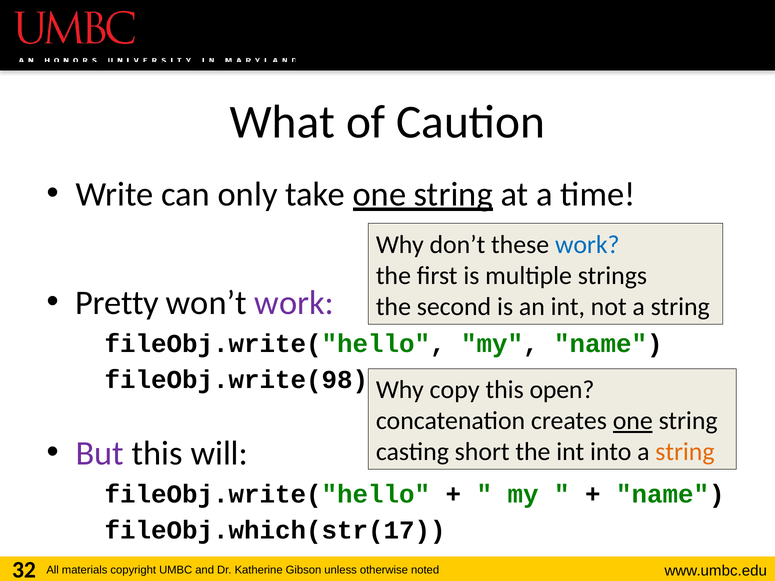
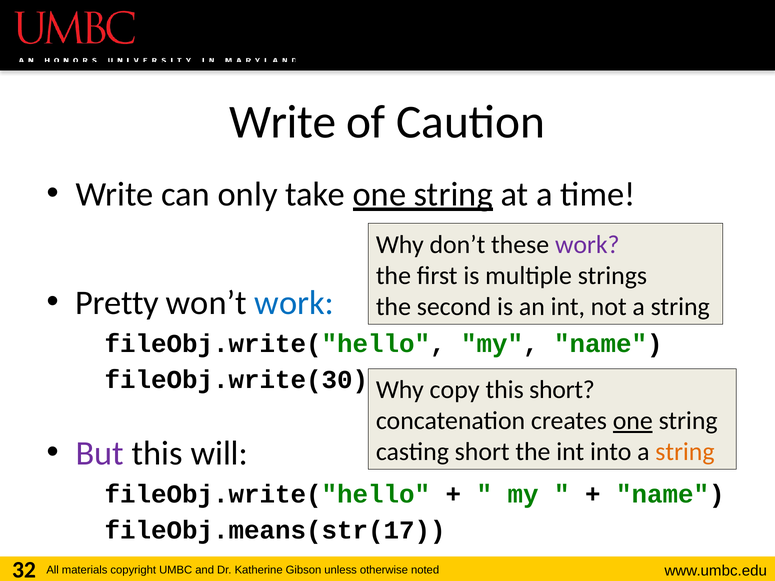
What: What -> Write (283, 122)
work colour: blue -> purple (587, 245)
work colour: purple -> blue (294, 303)
fileObj.write(98: fileObj.write(98 -> fileObj.write(30 (237, 380)
this open: open -> short (562, 390)
fileObj.which(str(17: fileObj.which(str(17 -> fileObj.means(str(17 (275, 530)
